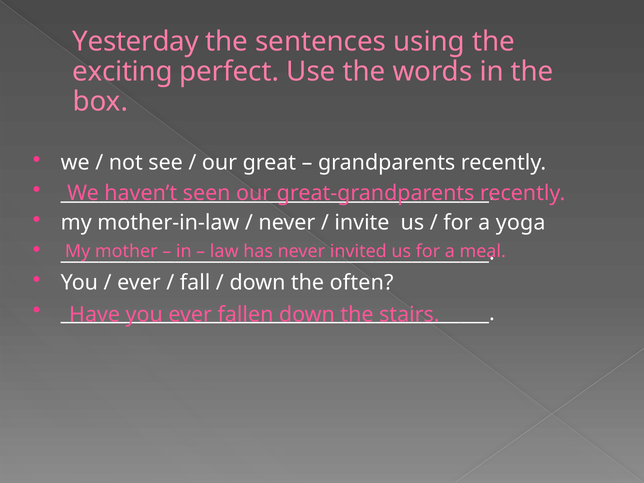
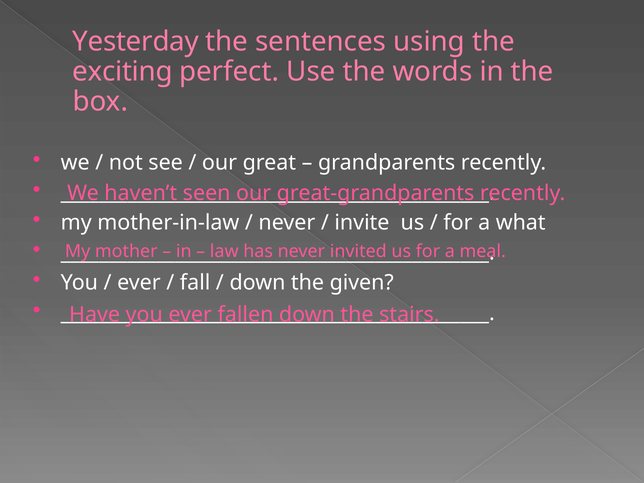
yoga: yoga -> what (521, 223)
often: often -> given (362, 283)
